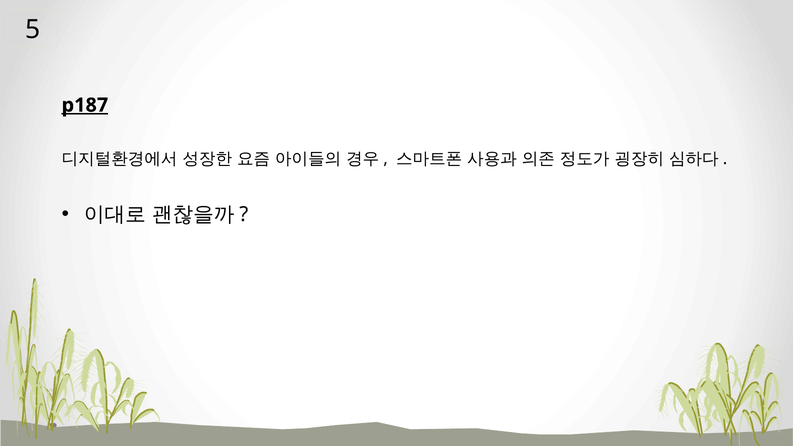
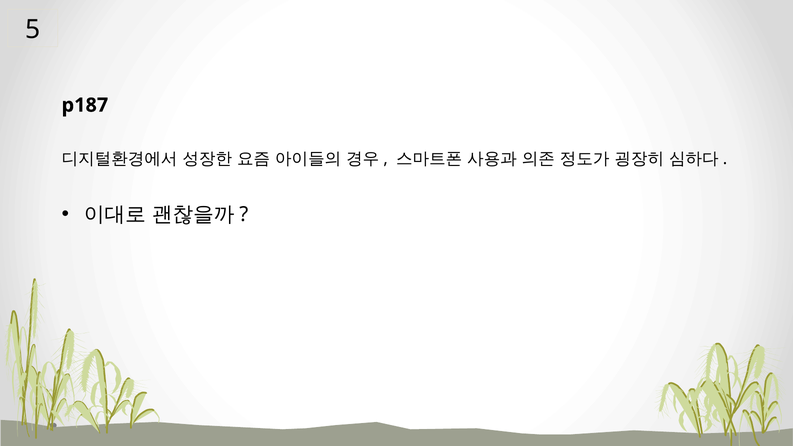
p187 underline: present -> none (85, 105)
